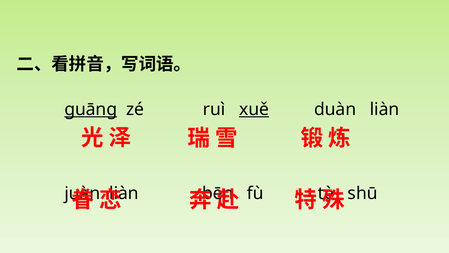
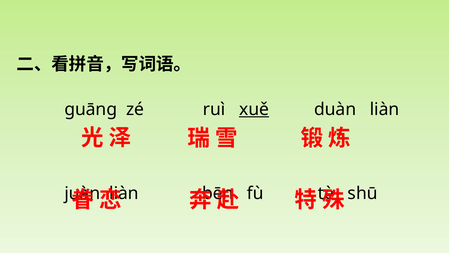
guāng underline: present -> none (91, 109)
